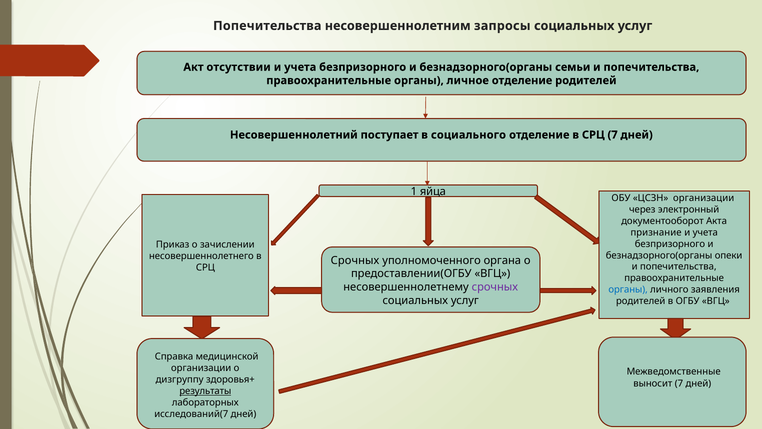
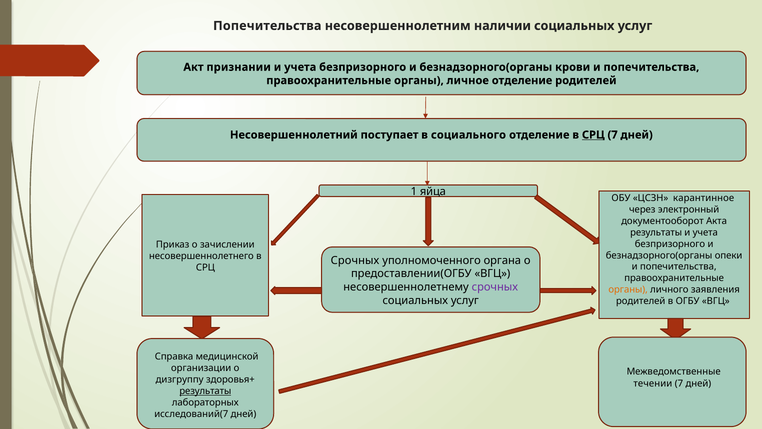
запросы: запросы -> наличии (502, 26)
отсутствии: отсутствии -> признании (239, 67)
семьи: семьи -> крови (573, 67)
СРЦ underline: none -> present (593, 135)
ЦСЗН организации: организации -> карантинное (704, 198)
признание: признание -> результаты (656, 232)
органы colour: blue -> orange (628, 289)
выносит: выносит -> течении (653, 383)
